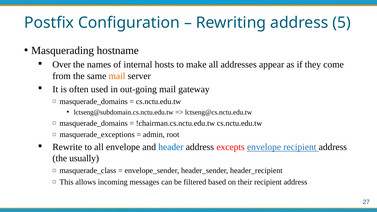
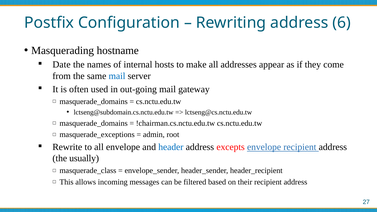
5: 5 -> 6 (342, 23)
Over: Over -> Date (62, 65)
mail colour: orange -> blue (117, 76)
